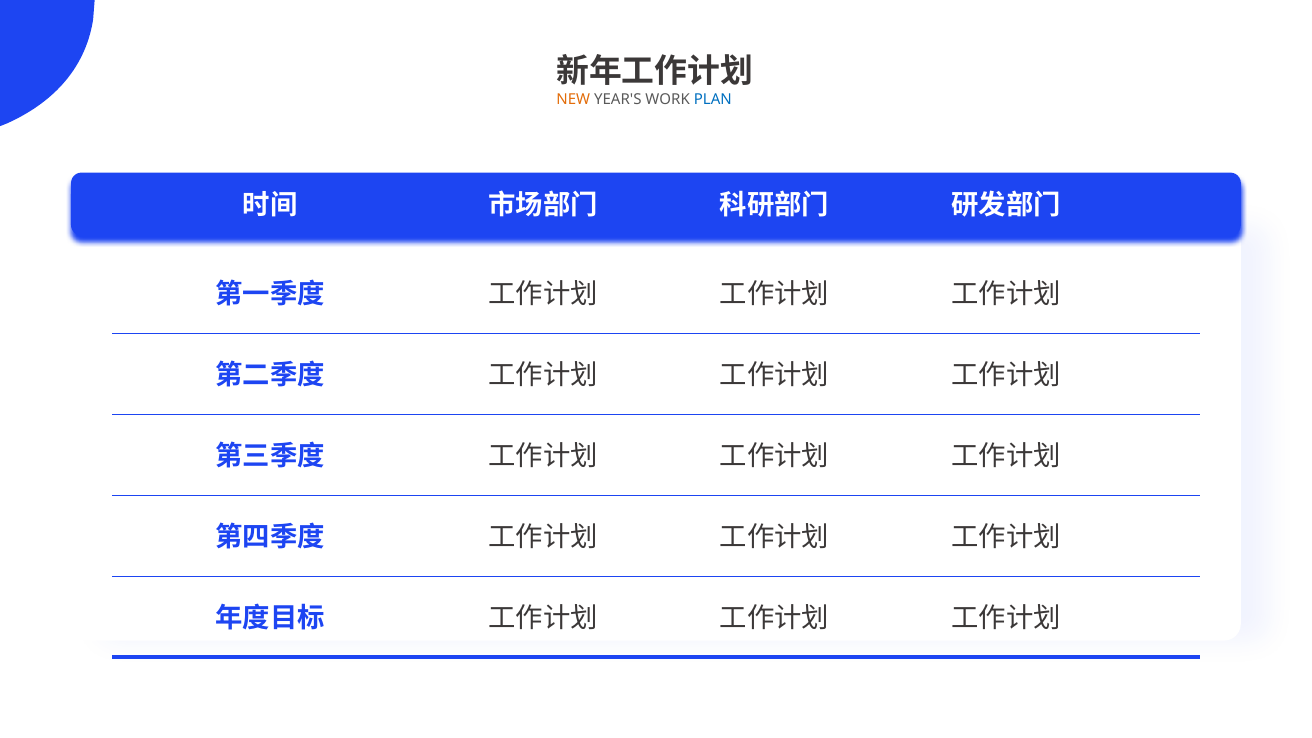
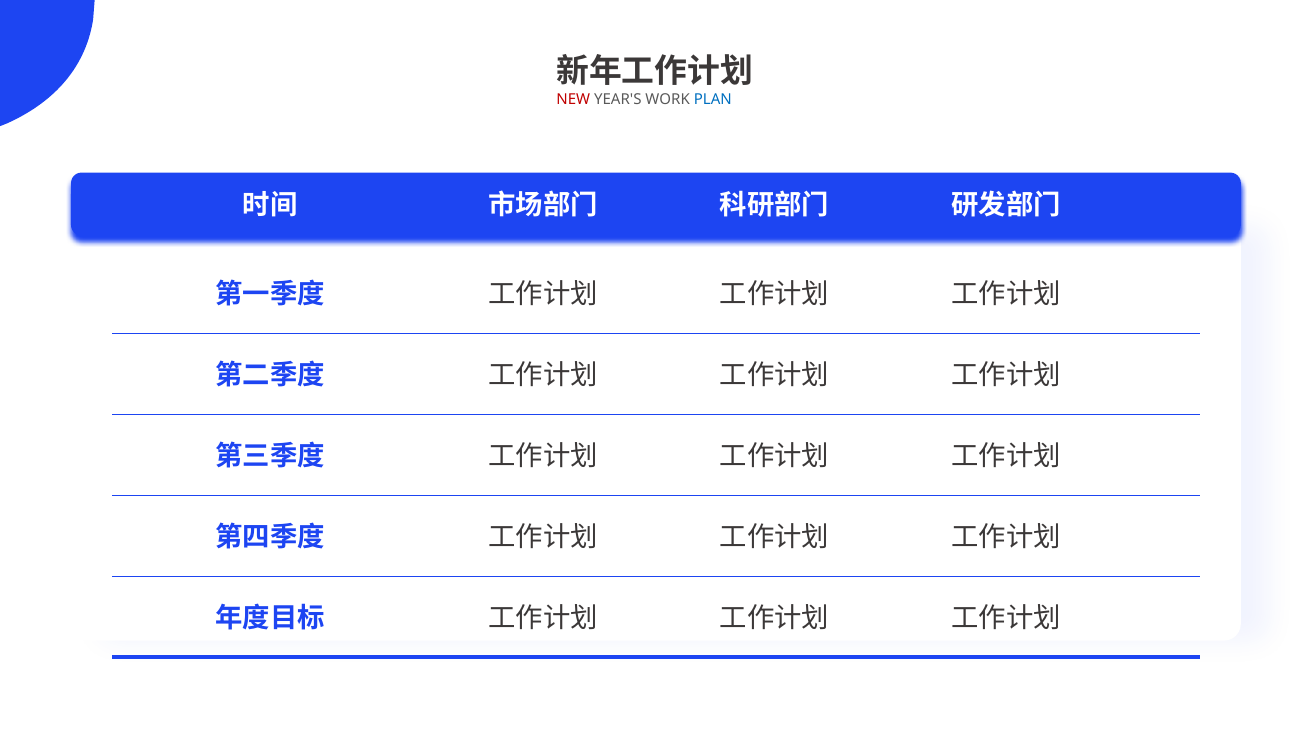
NEW colour: orange -> red (573, 99)
